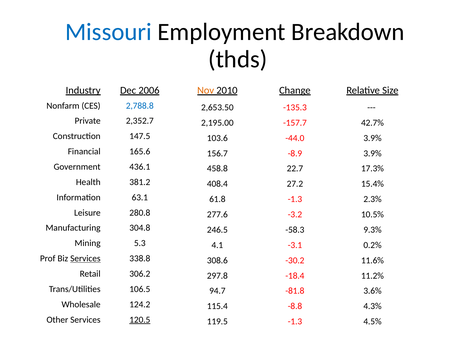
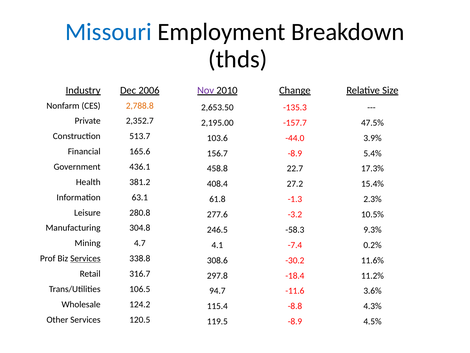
Nov colour: orange -> purple (206, 90)
2,788.8 colour: blue -> orange (140, 106)
42.7%: 42.7% -> 47.5% (372, 123)
147.5: 147.5 -> 513.7 (140, 136)
-8.9 3.9%: 3.9% -> 5.4% (372, 153)
5.3: 5.3 -> 4.7 (140, 243)
-3.1: -3.1 -> -7.4 (295, 245)
306.2: 306.2 -> 316.7 (140, 273)
-81.8: -81.8 -> -11.6 (295, 291)
120.5 underline: present -> none (140, 319)
119.5 -1.3: -1.3 -> -8.9 (295, 321)
